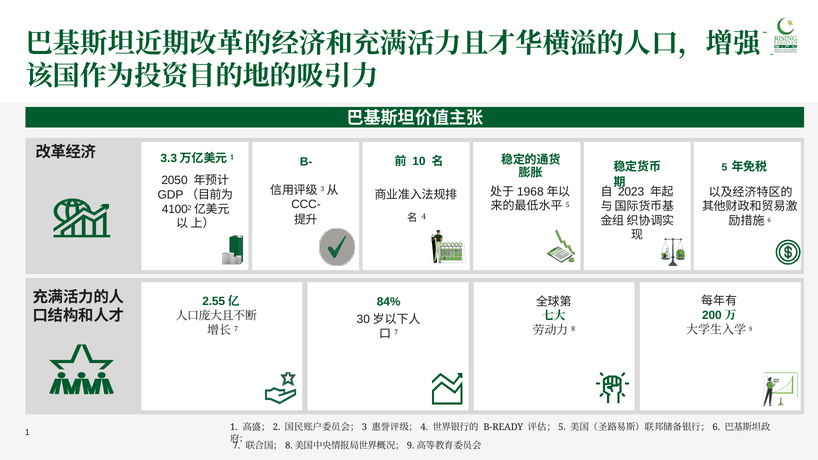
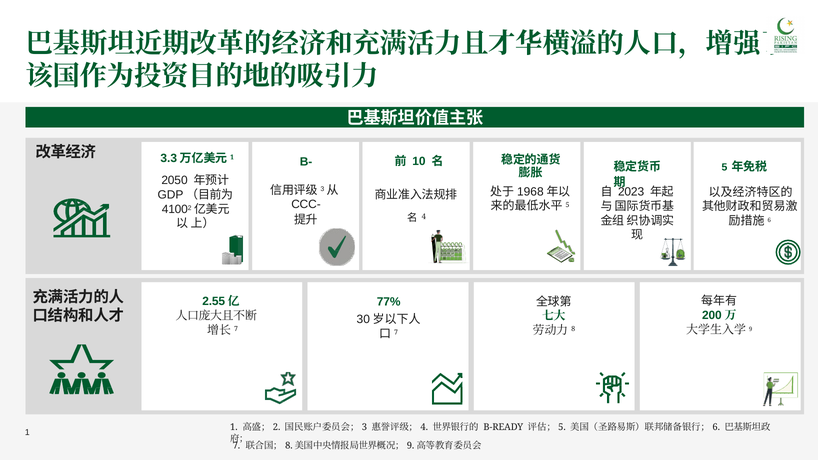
84%: 84% -> 77% (389, 302)
